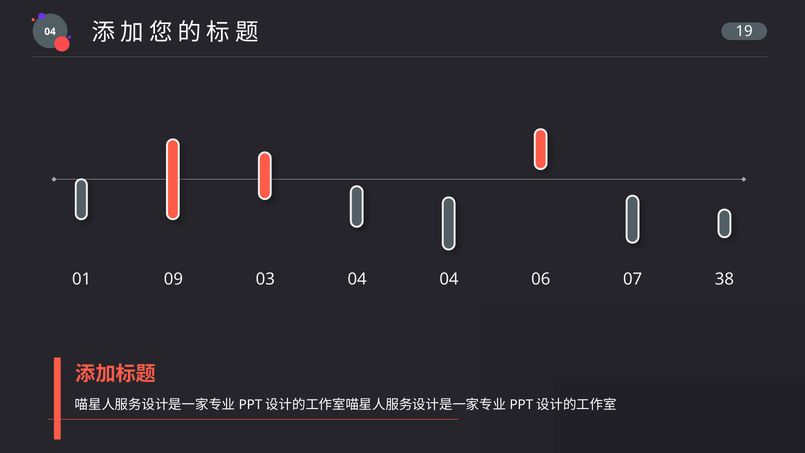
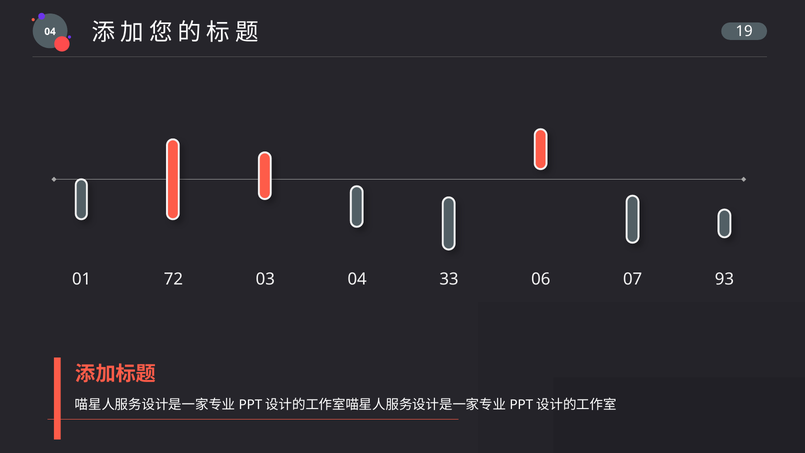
09: 09 -> 72 (173, 279)
04 04: 04 -> 33 (449, 279)
38: 38 -> 93 (724, 279)
